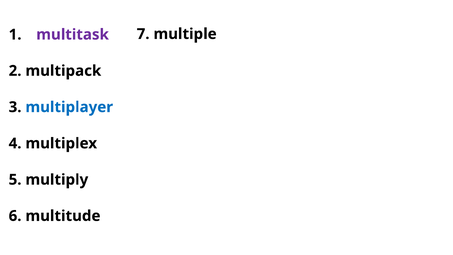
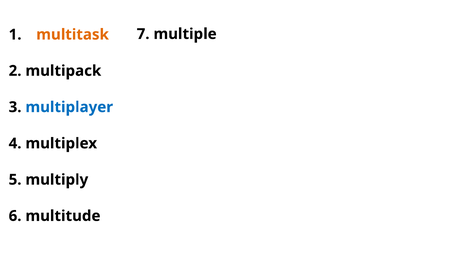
multitask colour: purple -> orange (73, 35)
